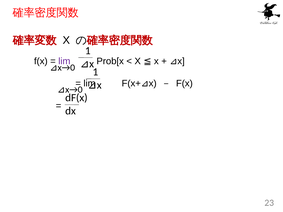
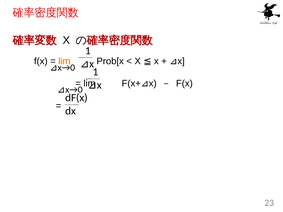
lim colour: purple -> orange (64, 61)
